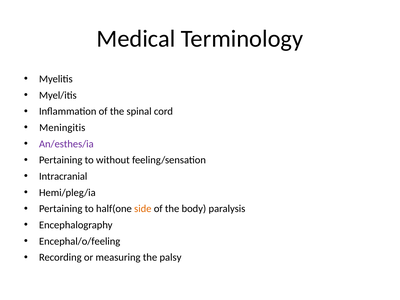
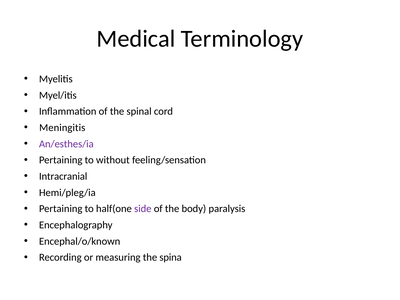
side colour: orange -> purple (143, 209)
Encephal/o/feeling: Encephal/o/feeling -> Encephal/o/known (80, 241)
palsy: palsy -> spina (171, 257)
